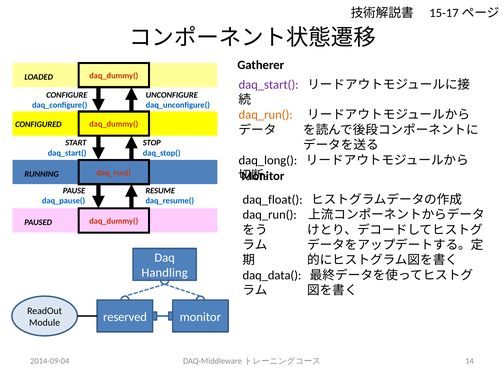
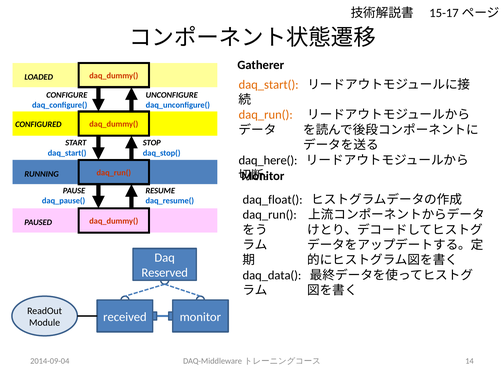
daq_start( colour: purple -> orange (269, 85)
daq_long(: daq_long( -> daq_here( (268, 160)
Handling: Handling -> Reserved (165, 273)
reserved: reserved -> received (125, 317)
